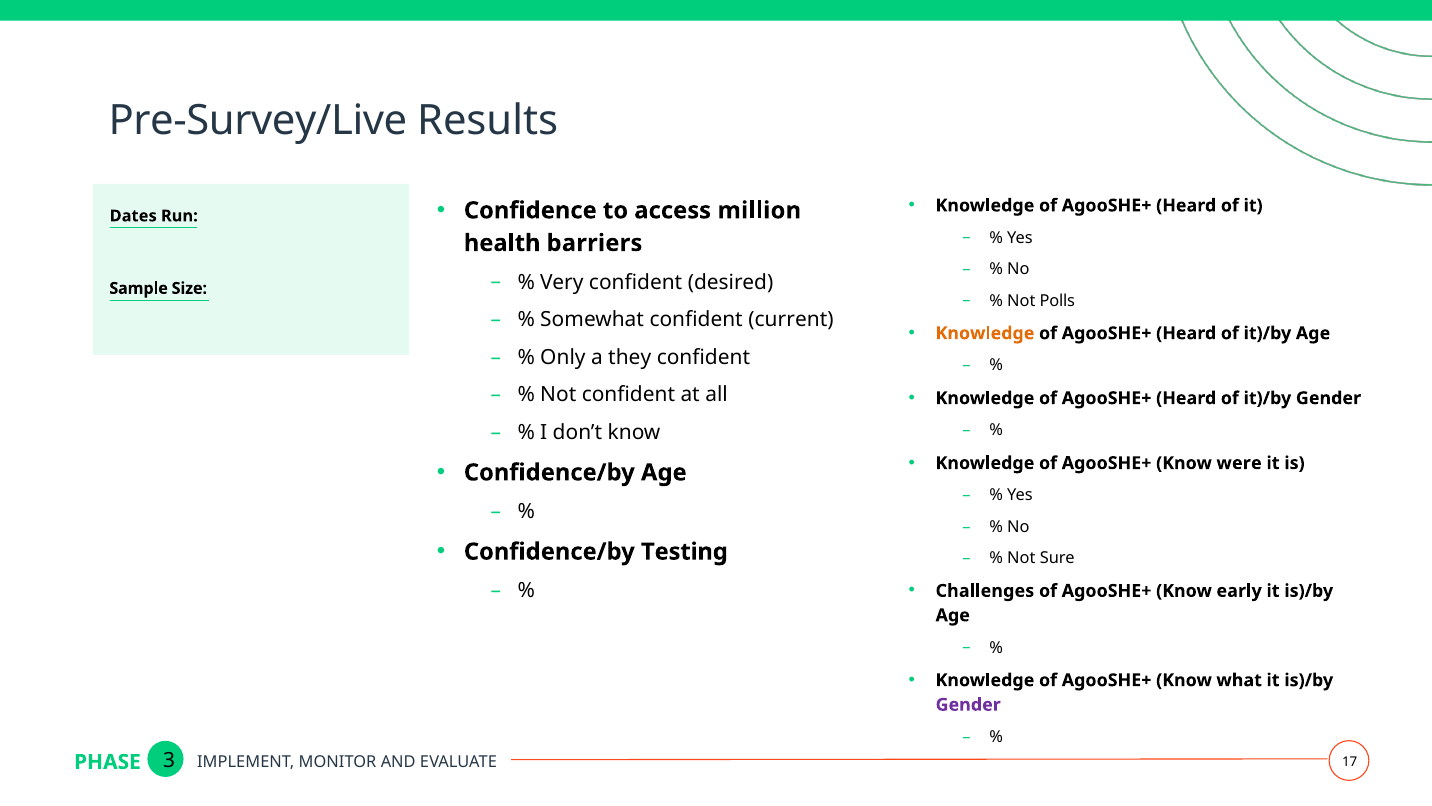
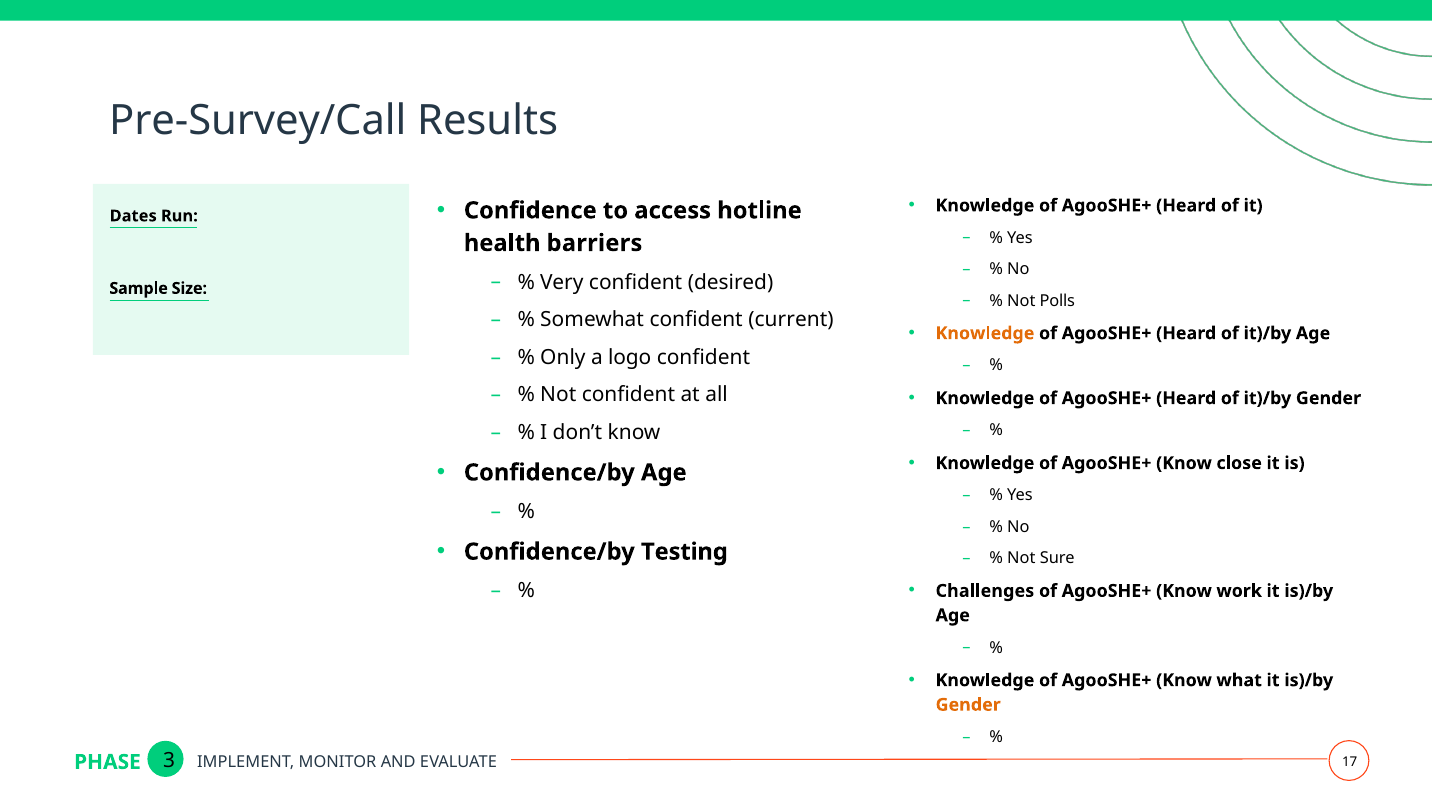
Pre-Survey/Live: Pre-Survey/Live -> Pre-Survey/Call (258, 120)
million: million -> hotline (760, 210)
they: they -> logo (630, 357)
were: were -> close (1239, 463)
early: early -> work (1239, 591)
Gender colour: purple -> orange (968, 704)
